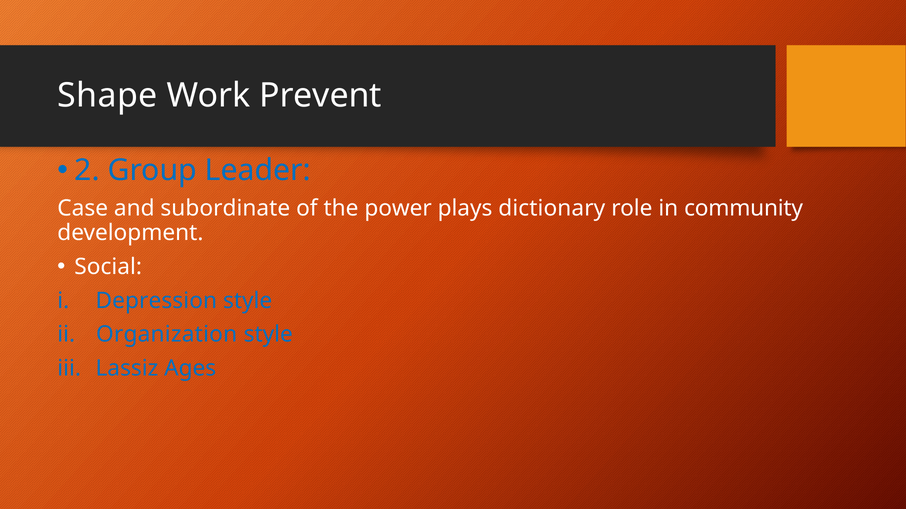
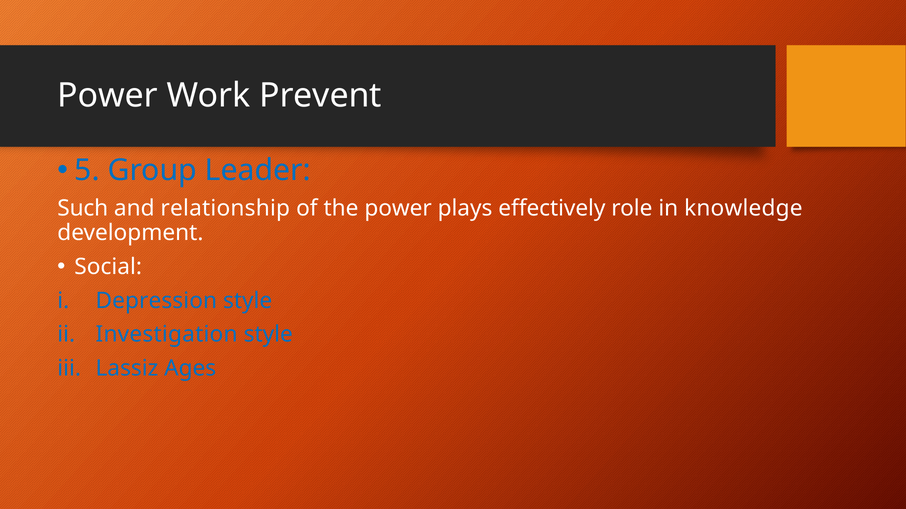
Shape: Shape -> Power (108, 96)
2: 2 -> 5 (87, 171)
Case: Case -> Such (83, 209)
subordinate: subordinate -> relationship (225, 209)
dictionary: dictionary -> effectively (552, 209)
community: community -> knowledge (743, 209)
Organization: Organization -> Investigation (167, 335)
